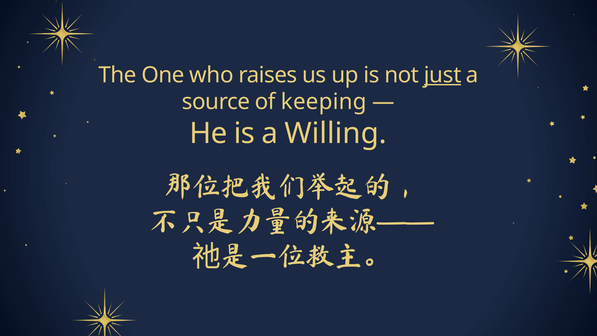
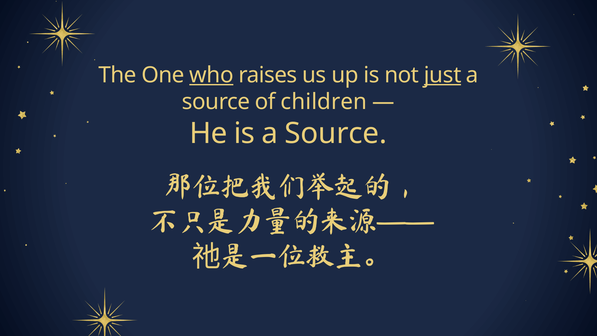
who underline: none -> present (212, 75)
keeping: keeping -> children (324, 102)
is a Willing: Willing -> Source (336, 133)
